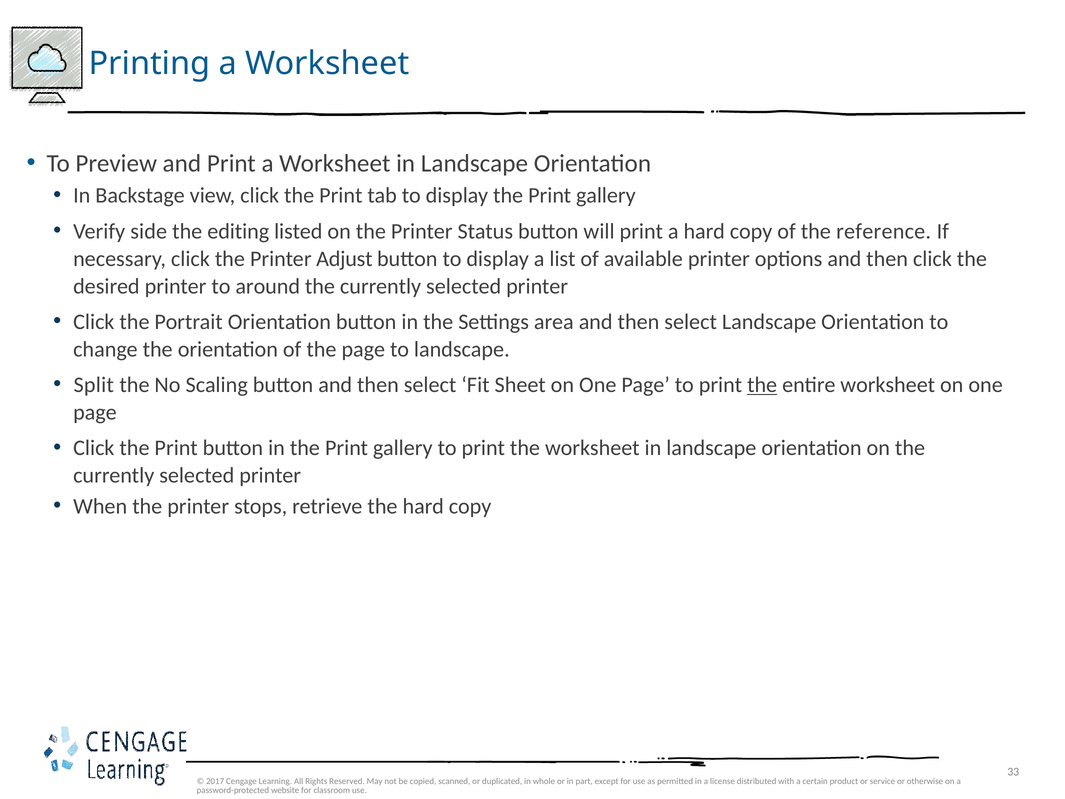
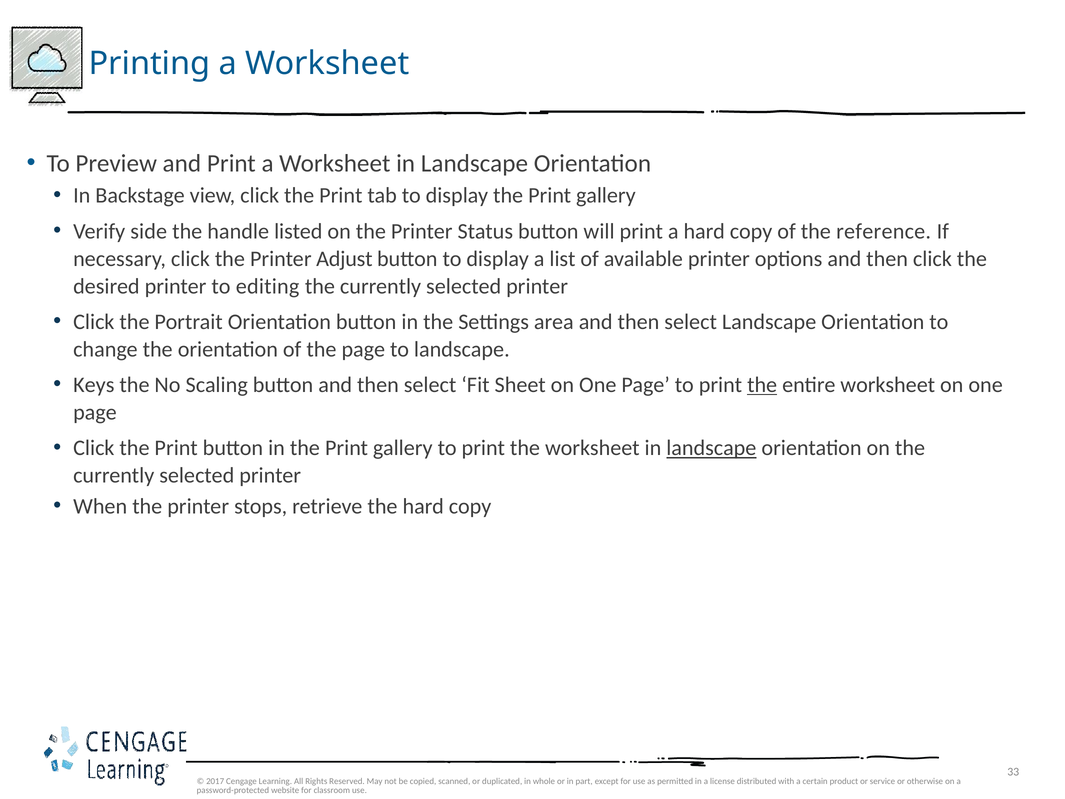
editing: editing -> handle (238, 231)
around: around -> editing (268, 286)
Split: Split -> Keys (94, 385)
landscape underline: none -> present (711, 448)
